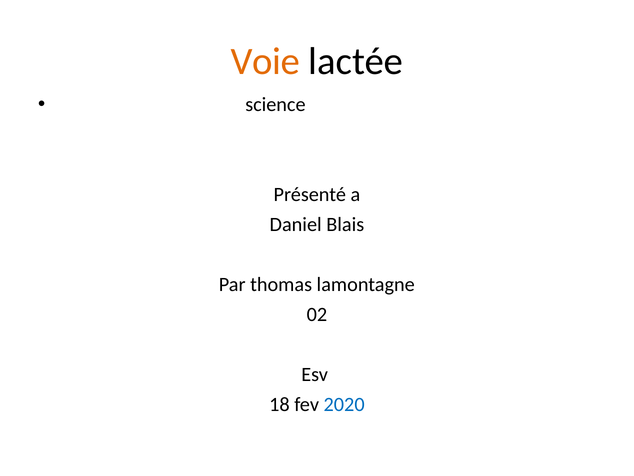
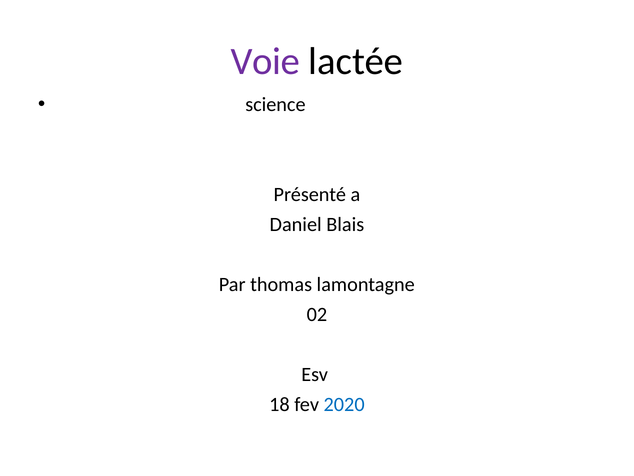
Voie colour: orange -> purple (265, 61)
